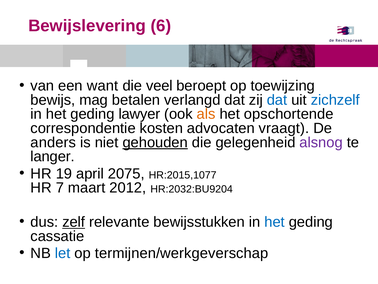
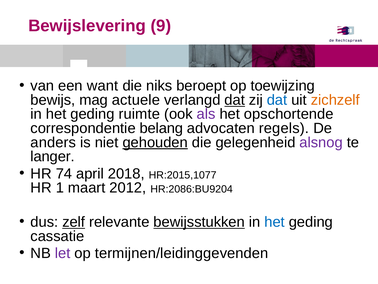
6: 6 -> 9 (161, 26)
veel: veel -> niks (159, 86)
betalen: betalen -> actuele (136, 100)
dat underline: none -> present (235, 100)
zichzelf colour: blue -> orange (335, 100)
lawyer: lawyer -> ruimte (139, 114)
als colour: orange -> purple (206, 114)
kosten: kosten -> belang (161, 128)
vraagt: vraagt -> regels (284, 128)
19: 19 -> 74 (64, 173)
2075: 2075 -> 2018 (126, 173)
7: 7 -> 1 (60, 187)
HR:2032:BU9204: HR:2032:BU9204 -> HR:2086:BU9204 (192, 189)
bewijsstukken underline: none -> present (199, 222)
let colour: blue -> purple (63, 253)
termijnen/werkgeverschap: termijnen/werkgeverschap -> termijnen/leidinggevenden (182, 253)
